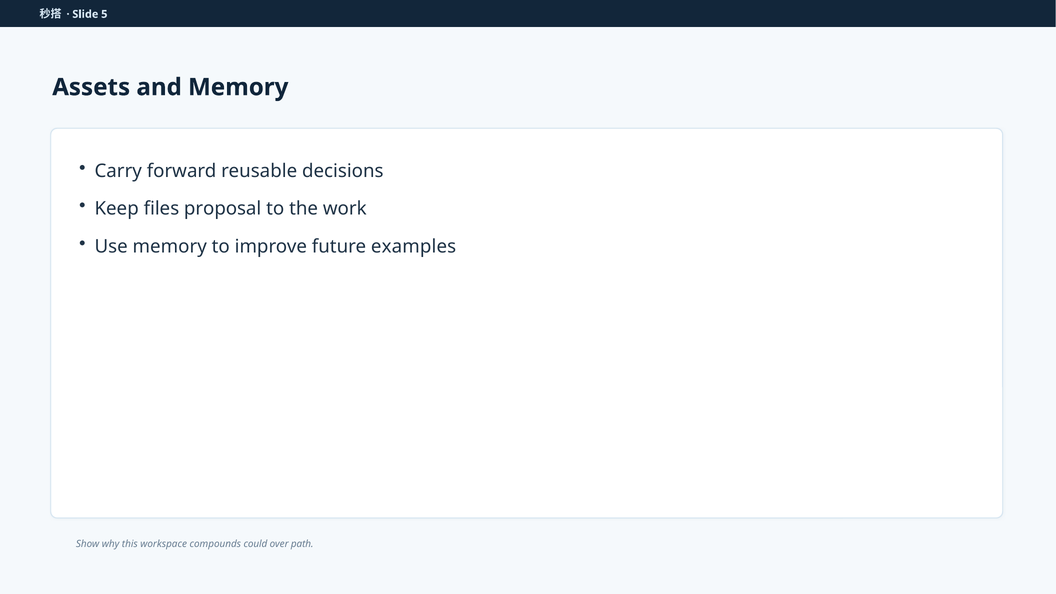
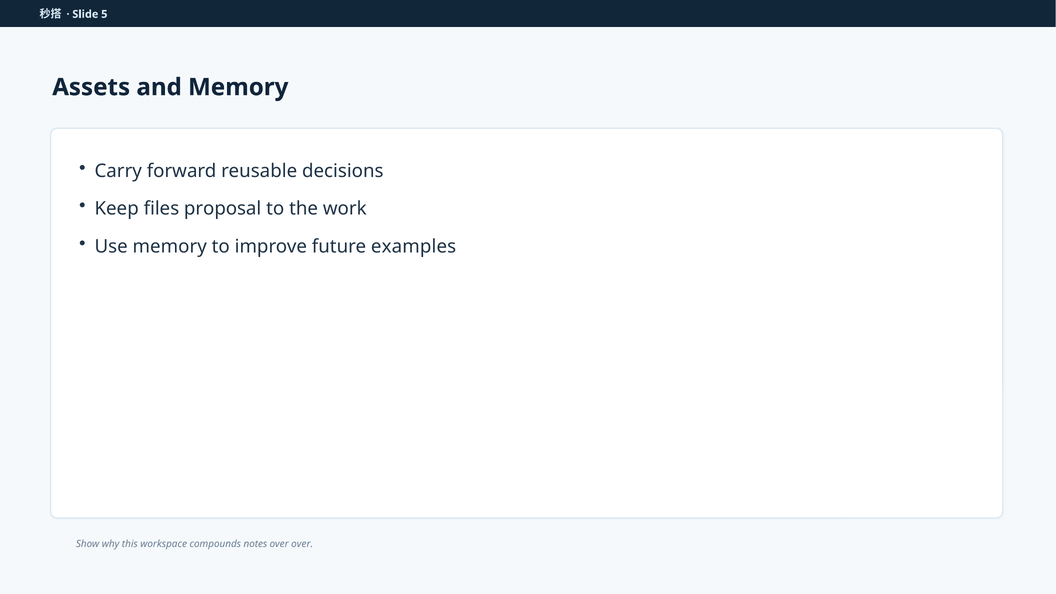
could: could -> notes (255, 544)
over path: path -> over (302, 544)
